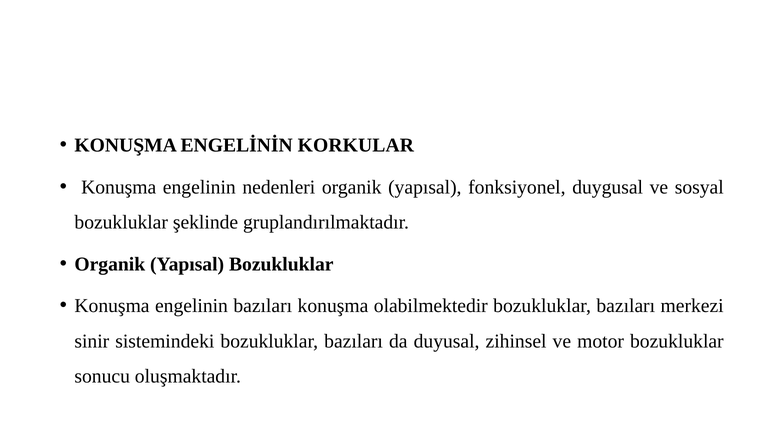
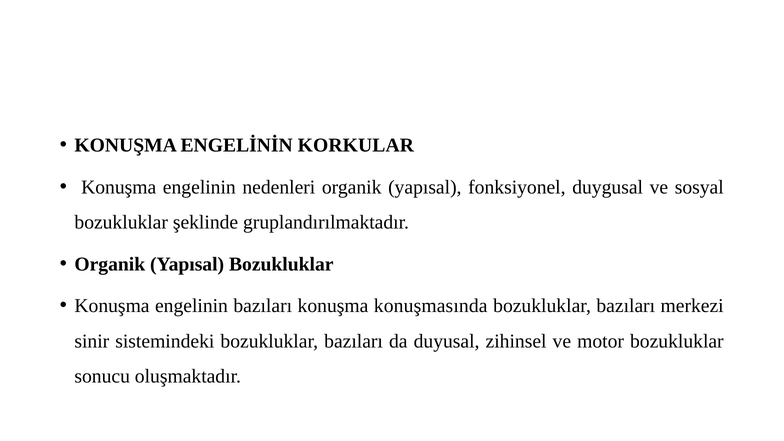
olabilmektedir: olabilmektedir -> konuşmasında (431, 306)
